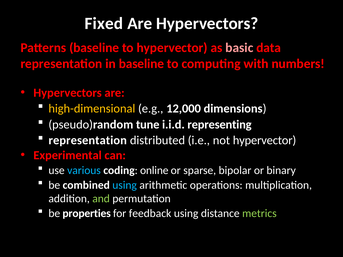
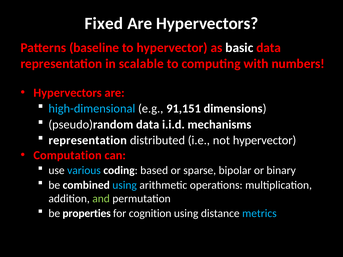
basic colour: pink -> white (239, 48)
in baseline: baseline -> scalable (141, 64)
high-dimensional colour: yellow -> light blue (92, 109)
12,000: 12,000 -> 91,151 (184, 109)
pseudo)random tune: tune -> data (148, 125)
representing: representing -> mechanisms (219, 125)
Experimental: Experimental -> Computation (68, 155)
online: online -> based (154, 171)
feedback: feedback -> cognition (150, 214)
metrics colour: light green -> light blue (259, 214)
